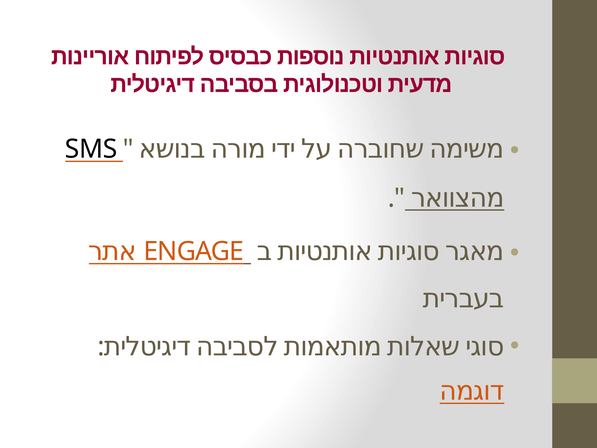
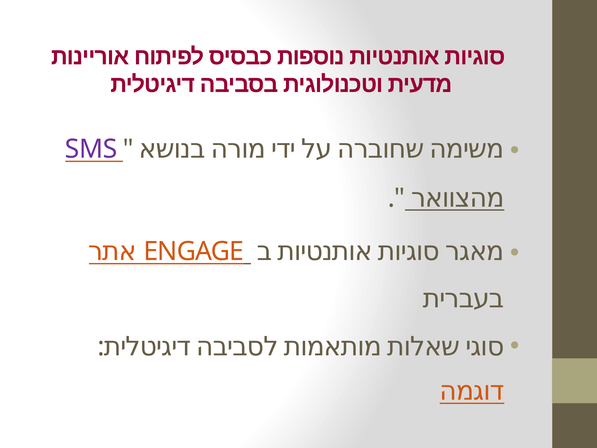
SMS colour: black -> purple (91, 149)
